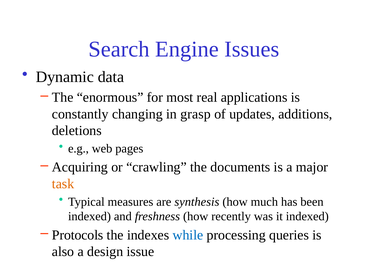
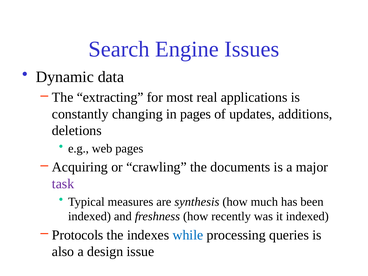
enormous: enormous -> extracting (110, 97)
in grasp: grasp -> pages (196, 114)
task colour: orange -> purple (63, 184)
